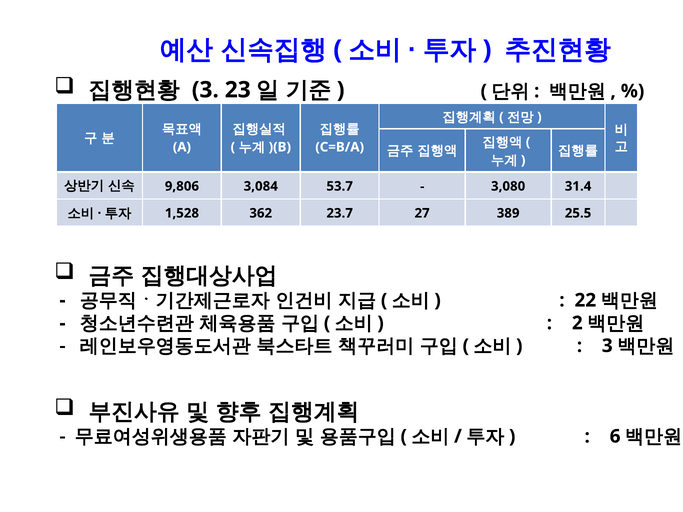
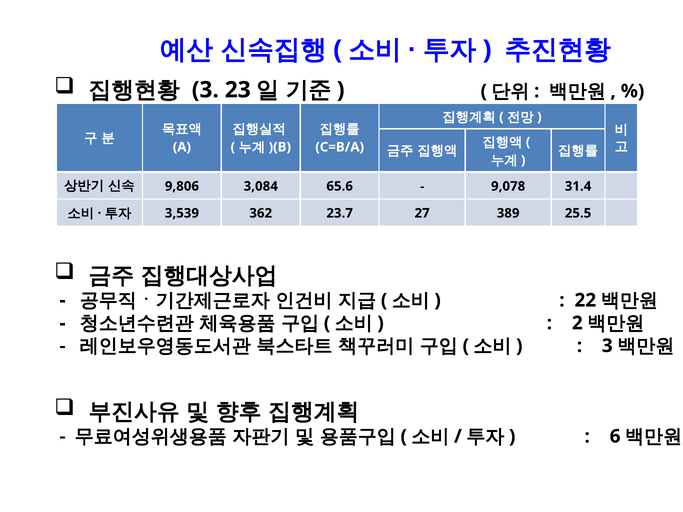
53.7: 53.7 -> 65.6 (340, 186)
3,080: 3,080 -> 9,078 (508, 186)
1,528: 1,528 -> 3,539 (182, 213)
